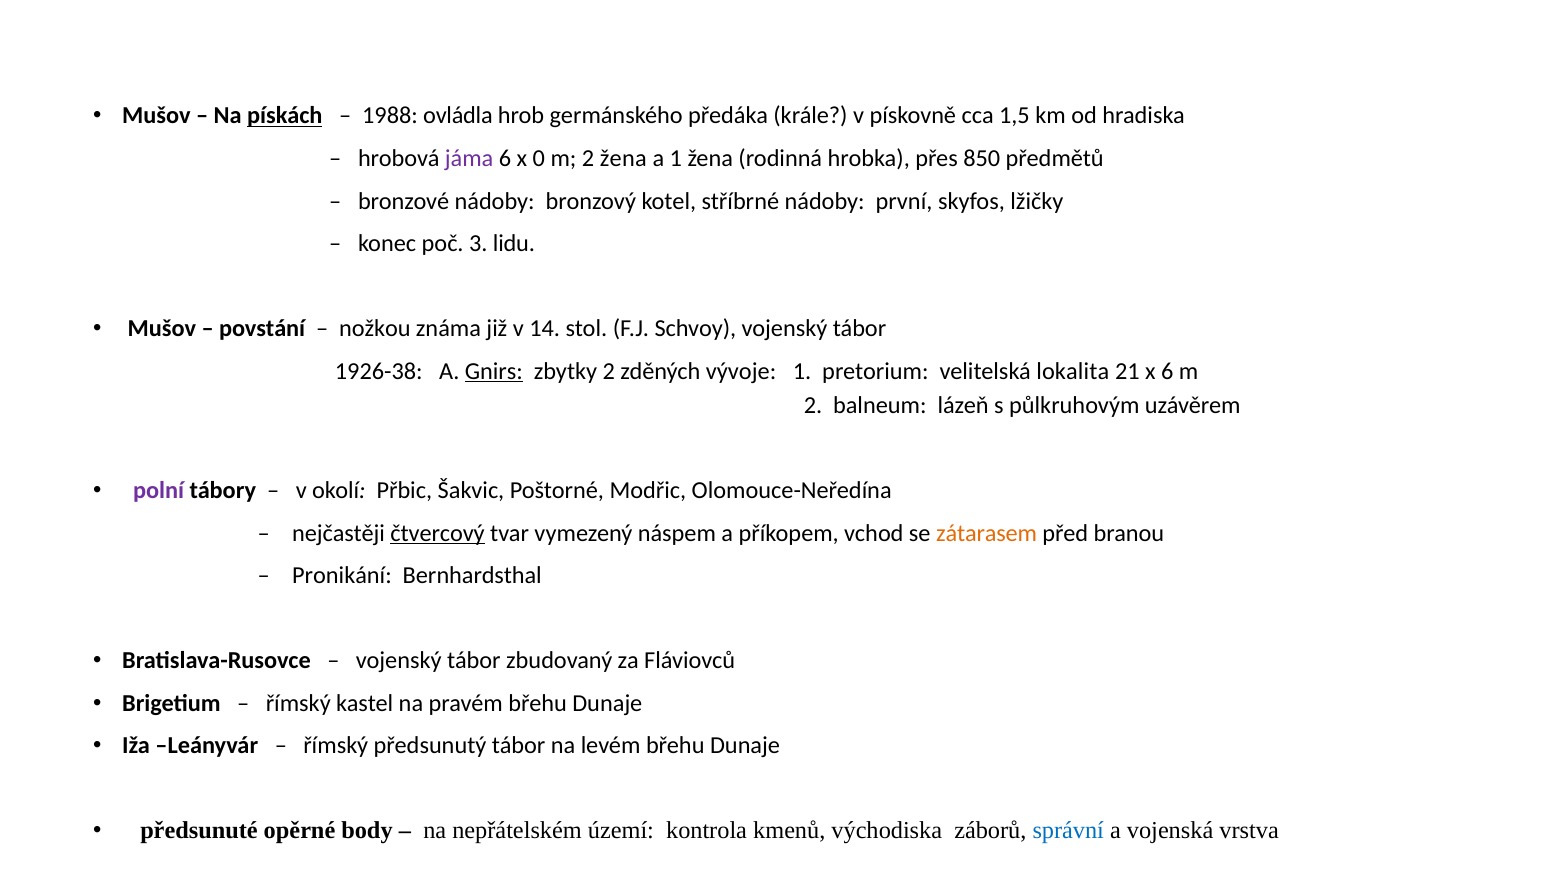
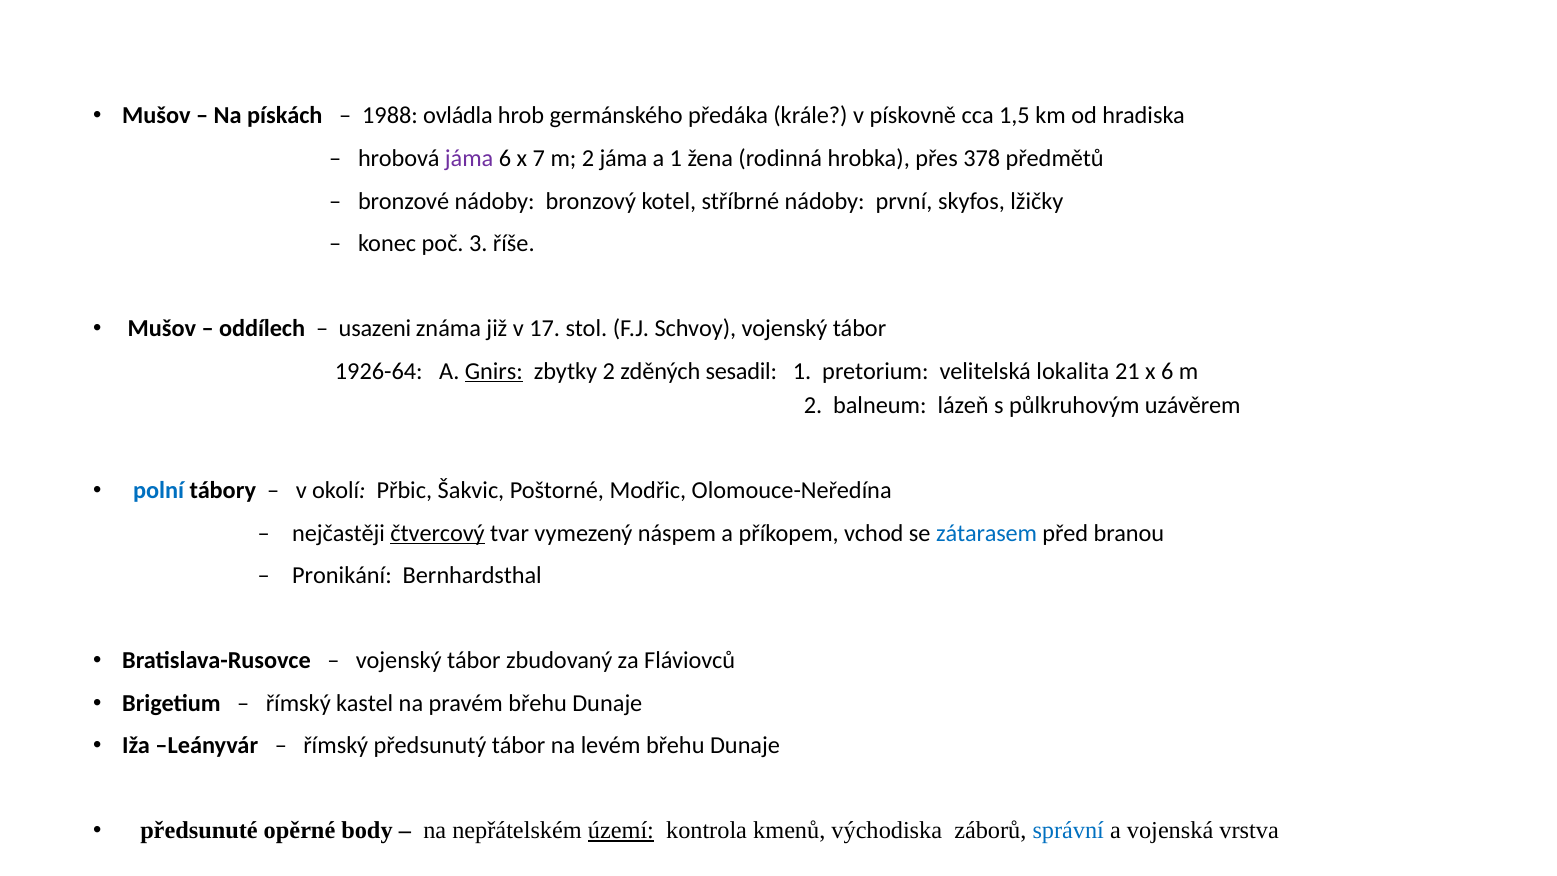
pískách underline: present -> none (285, 116)
0: 0 -> 7 (539, 158)
2 žena: žena -> jáma (623, 158)
850: 850 -> 378 (982, 158)
lidu: lidu -> říše (514, 243)
povstání: povstání -> oddílech (262, 329)
nožkou: nožkou -> usazeni (375, 329)
14: 14 -> 17 (545, 329)
1926-38: 1926-38 -> 1926-64 (379, 371)
vývoje: vývoje -> sesadil (741, 371)
polní colour: purple -> blue (159, 490)
zátarasem colour: orange -> blue (987, 533)
území underline: none -> present (621, 831)
